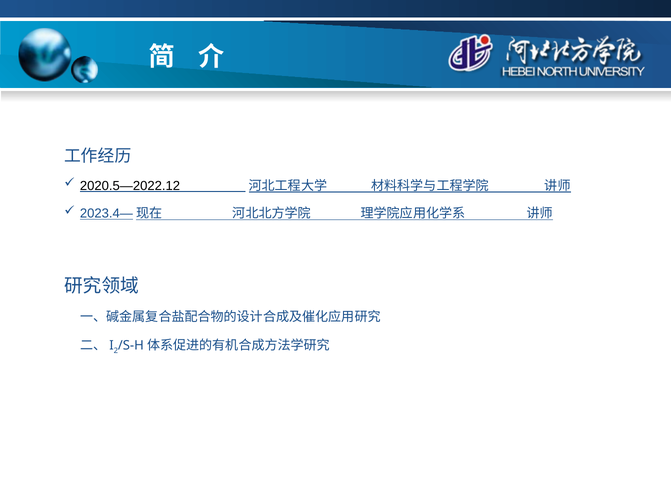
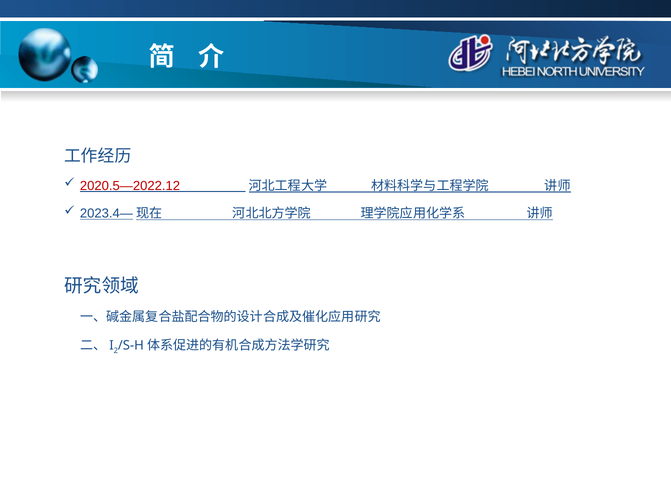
2020.5—2022.12 colour: black -> red (130, 185)
